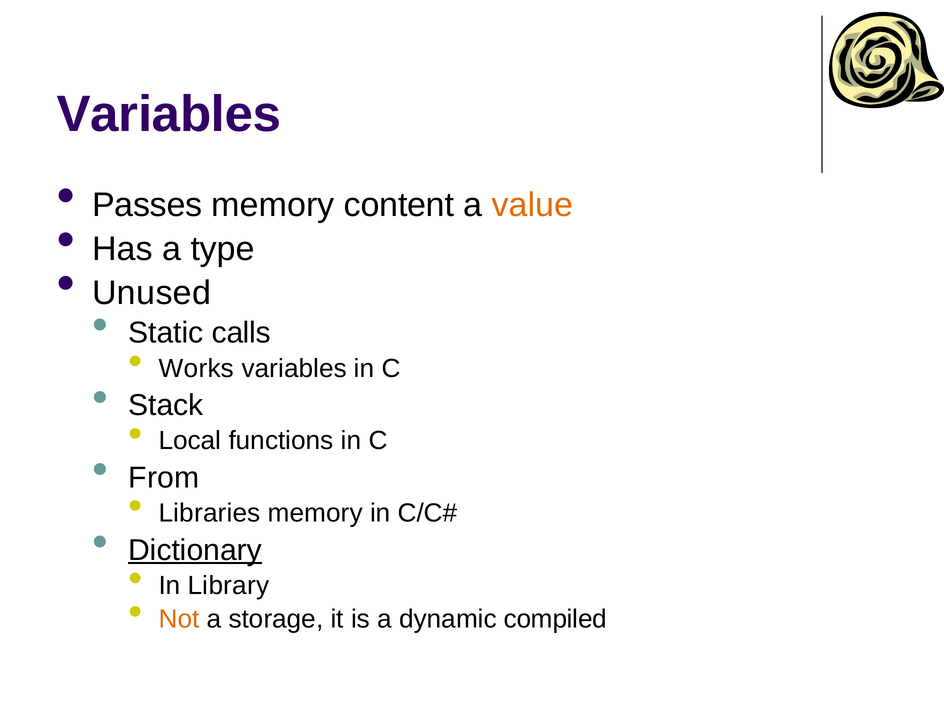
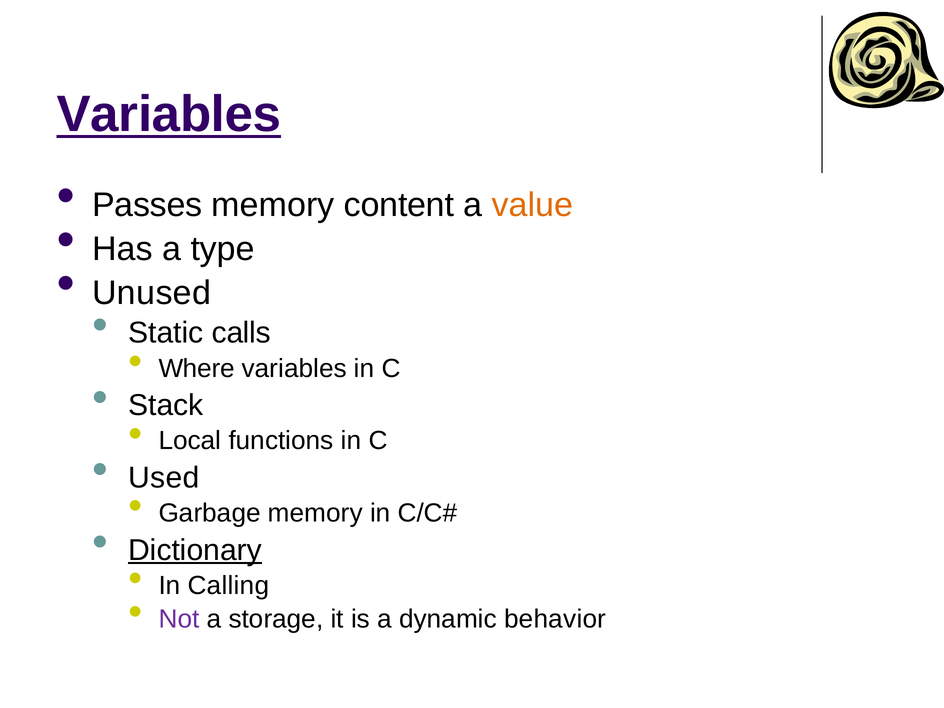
Variables underline: none -> present (169, 115)
Works: Works -> Where (197, 368)
From: From -> Used (164, 478)
Libraries: Libraries -> Garbage (210, 513)
Library: Library -> Calling (228, 585)
Not colour: orange -> purple (179, 619)
compiled: compiled -> behavior (555, 619)
